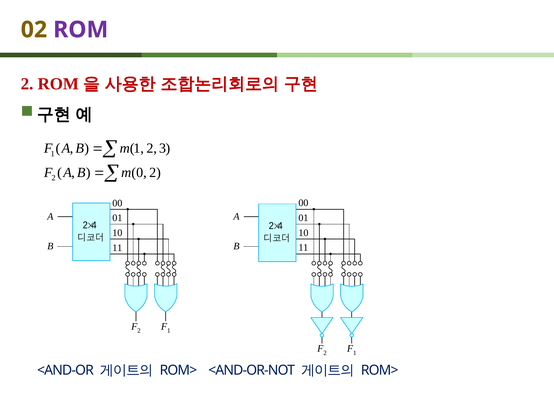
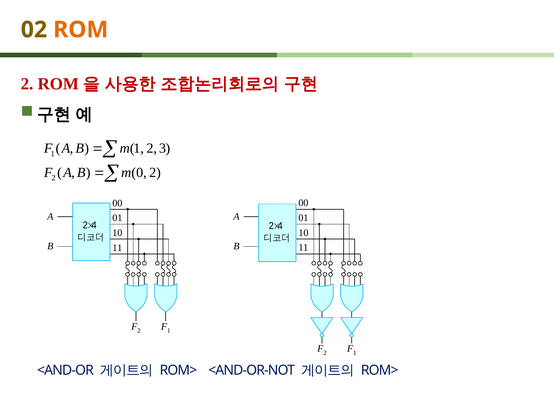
ROM colour: purple -> orange (81, 30)
